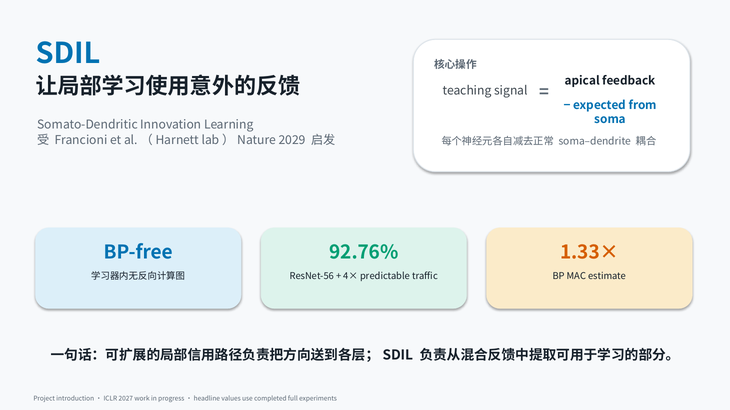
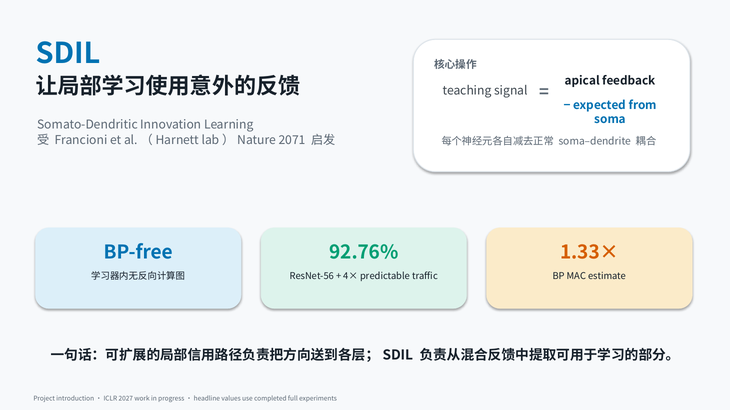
2029: 2029 -> 2071 (292, 140)
